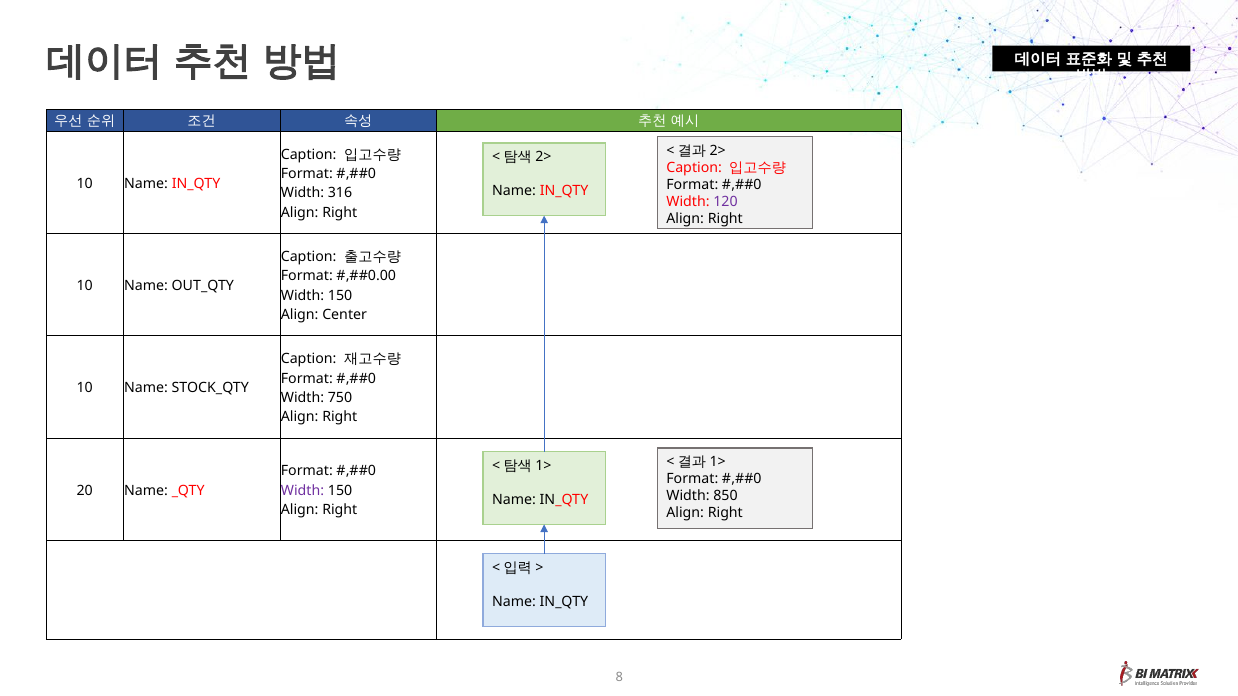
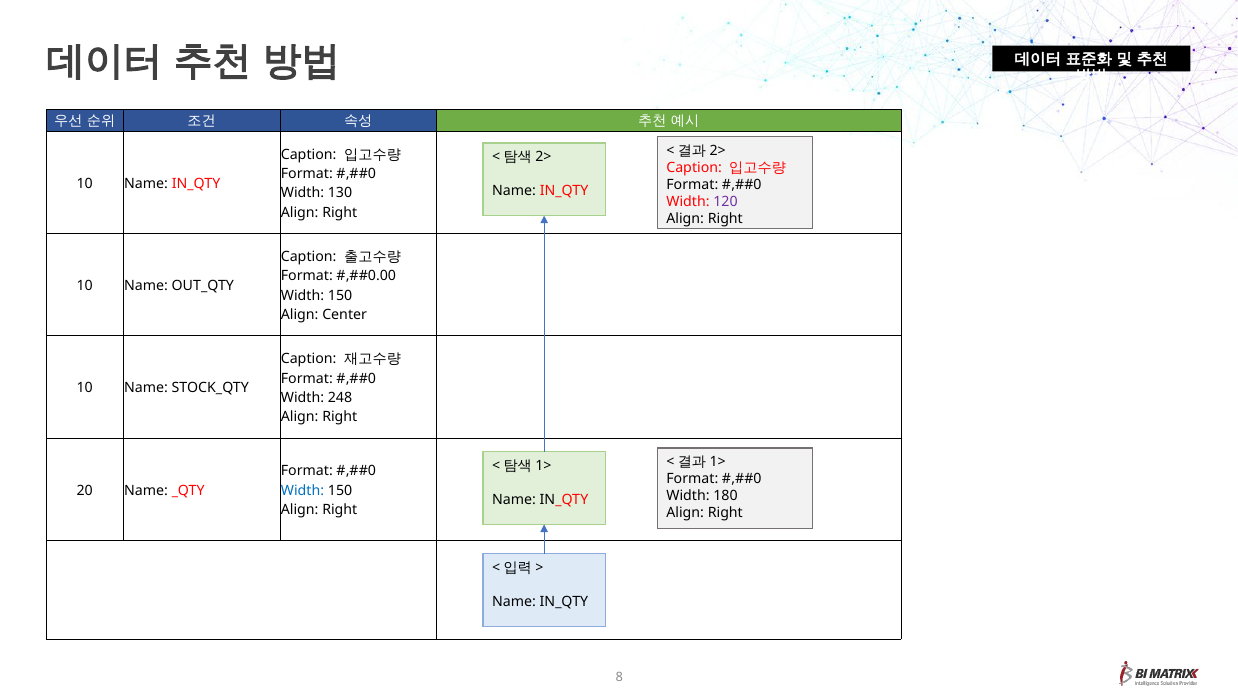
316: 316 -> 130 (340, 193)
750: 750 -> 248 (340, 398)
Width colour: purple -> blue (302, 491)
850: 850 -> 180 (726, 496)
